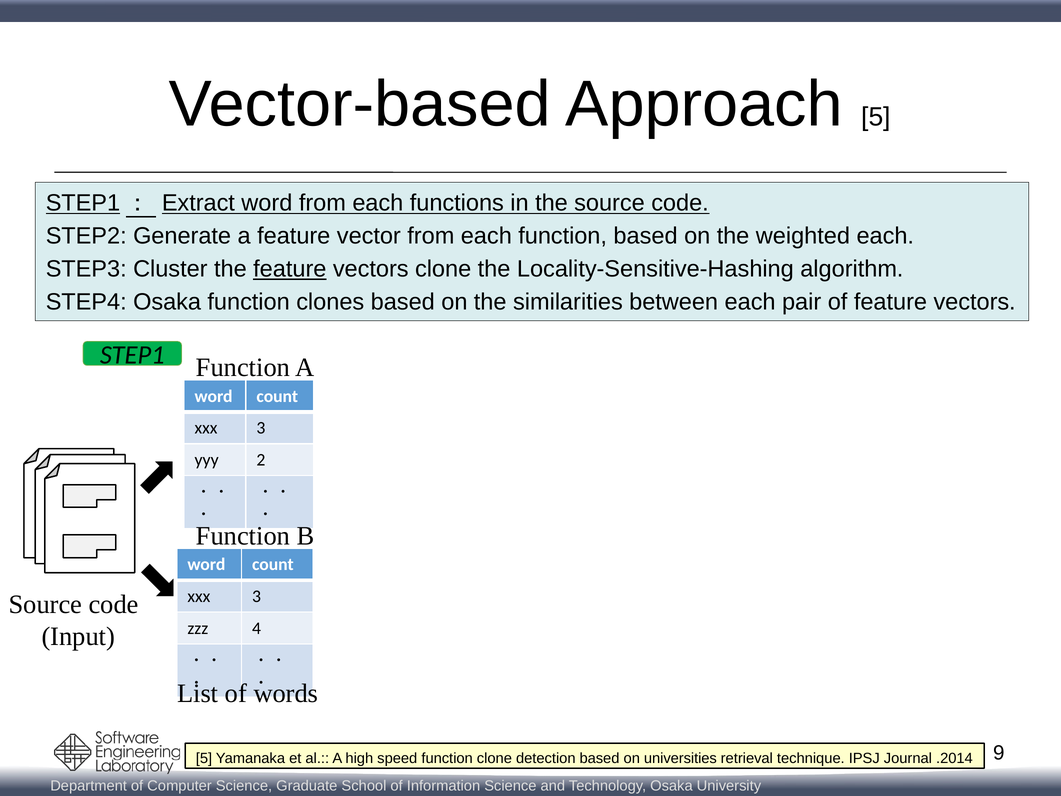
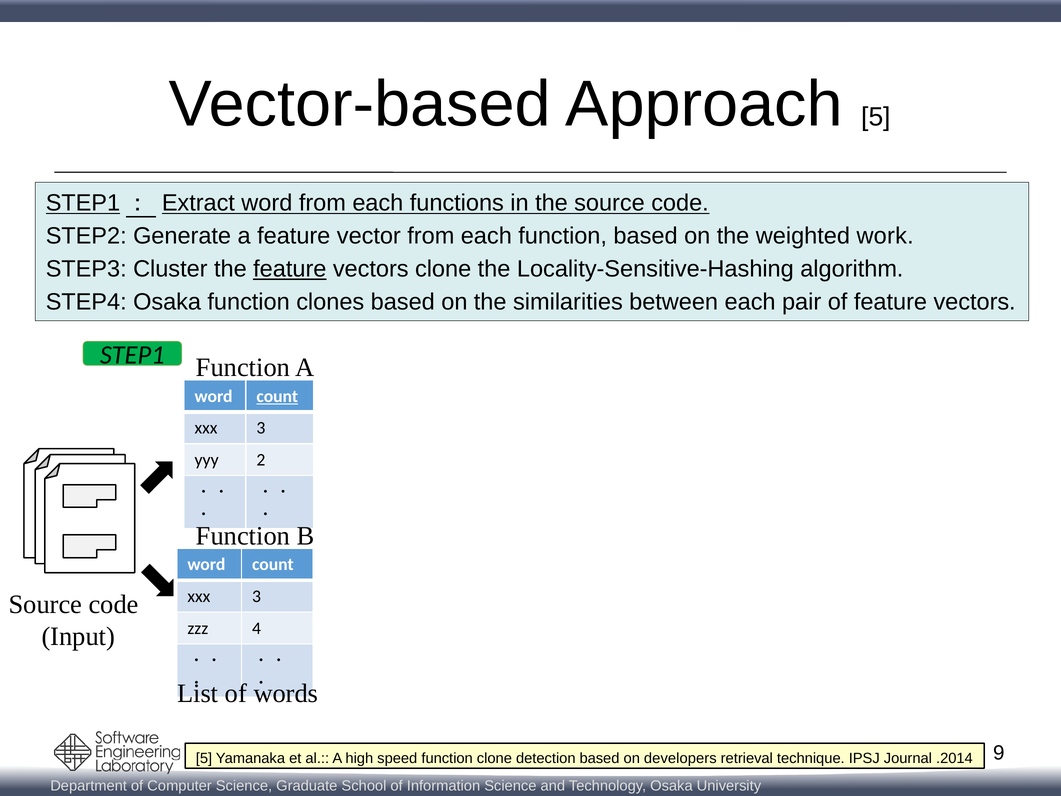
weighted each: each -> work (885, 236)
count underline: none -> present (277, 396)
universities: universities -> developers (680, 758)
